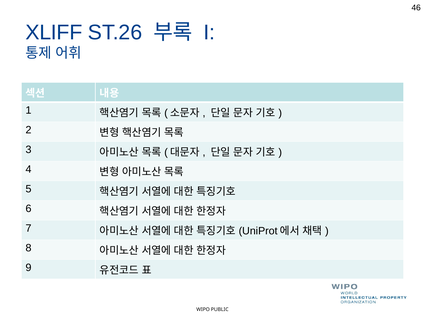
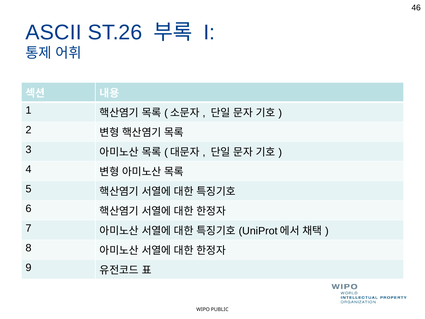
XLIFF: XLIFF -> ASCII (54, 32)
